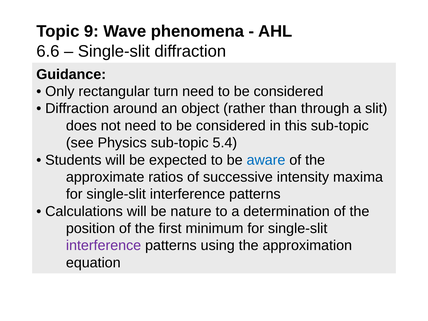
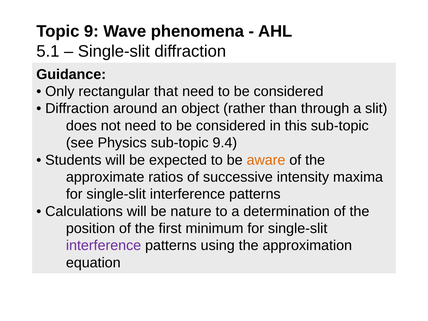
6.6: 6.6 -> 5.1 (48, 51)
turn: turn -> that (166, 91)
5.4: 5.4 -> 9.4 (225, 143)
aware colour: blue -> orange (266, 160)
